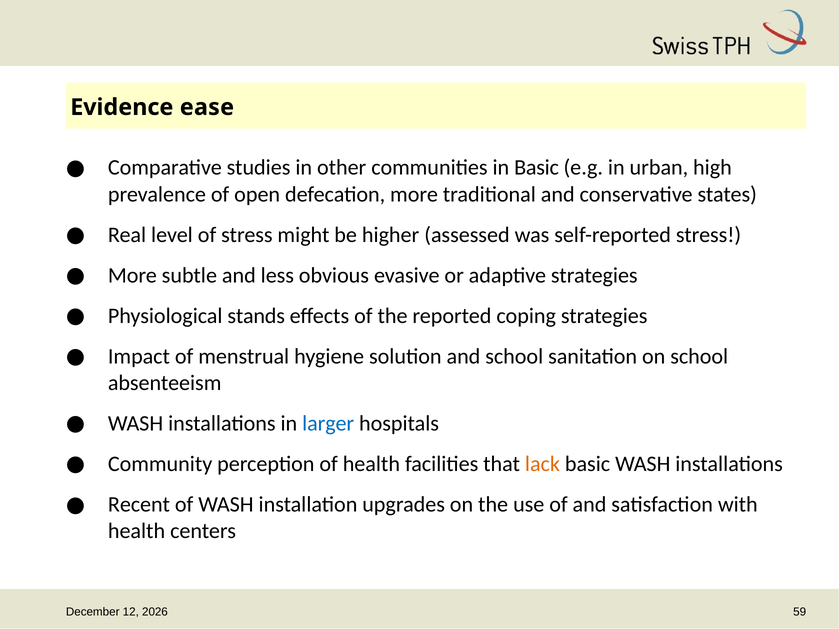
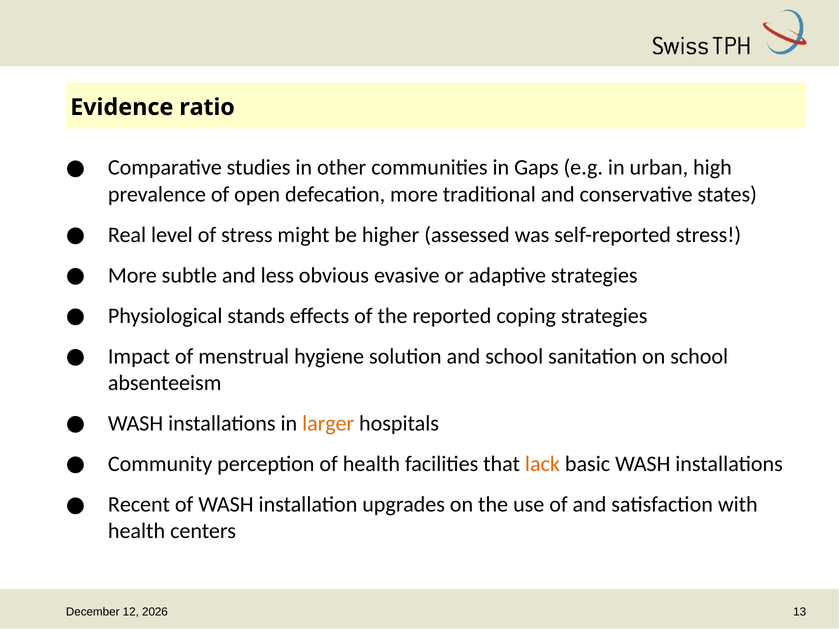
ease: ease -> ratio (207, 107)
in Basic: Basic -> Gaps (536, 168)
larger colour: blue -> orange (328, 424)
59: 59 -> 13 (800, 612)
